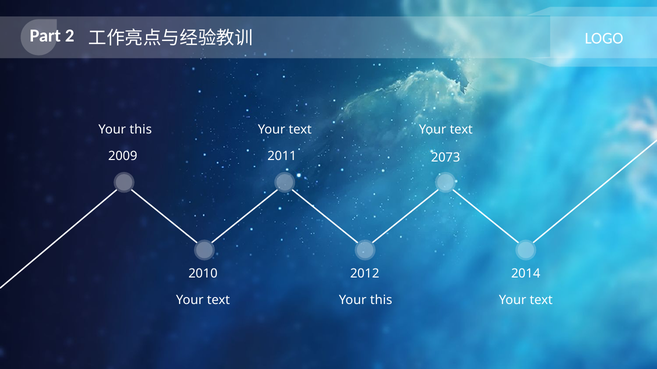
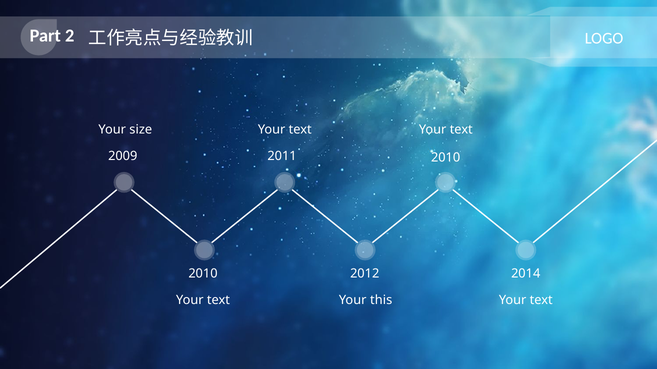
this: this -> size (141, 130)
2073: 2073 -> 2010 (446, 158)
